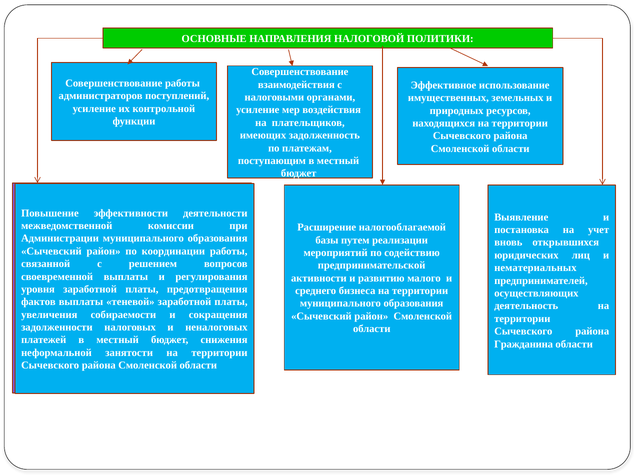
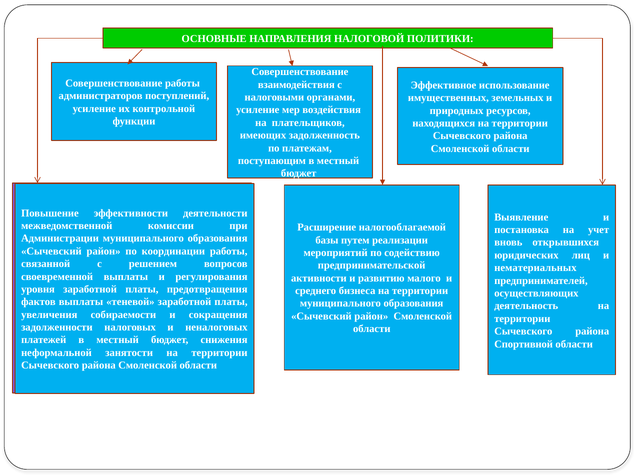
Гражданина: Гражданина -> Спортивной (524, 344)
